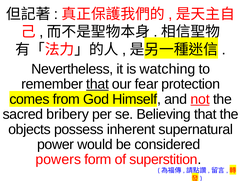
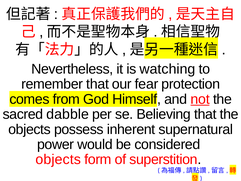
that underline: present -> none (98, 84)
bribery: bribery -> dabble (68, 114)
powers: powers -> objects (58, 159)
